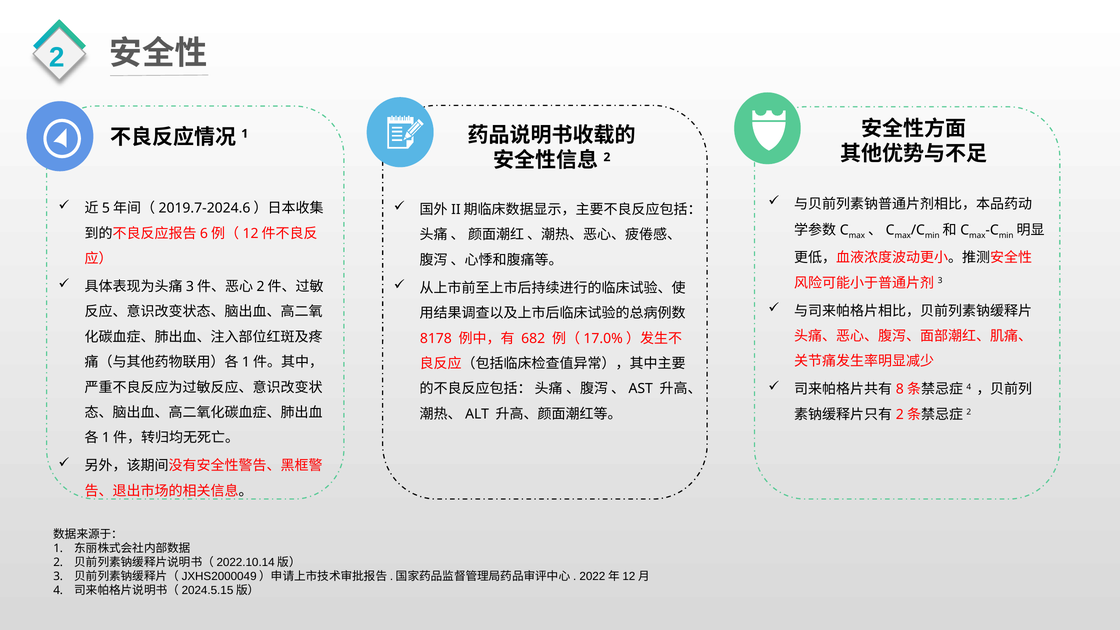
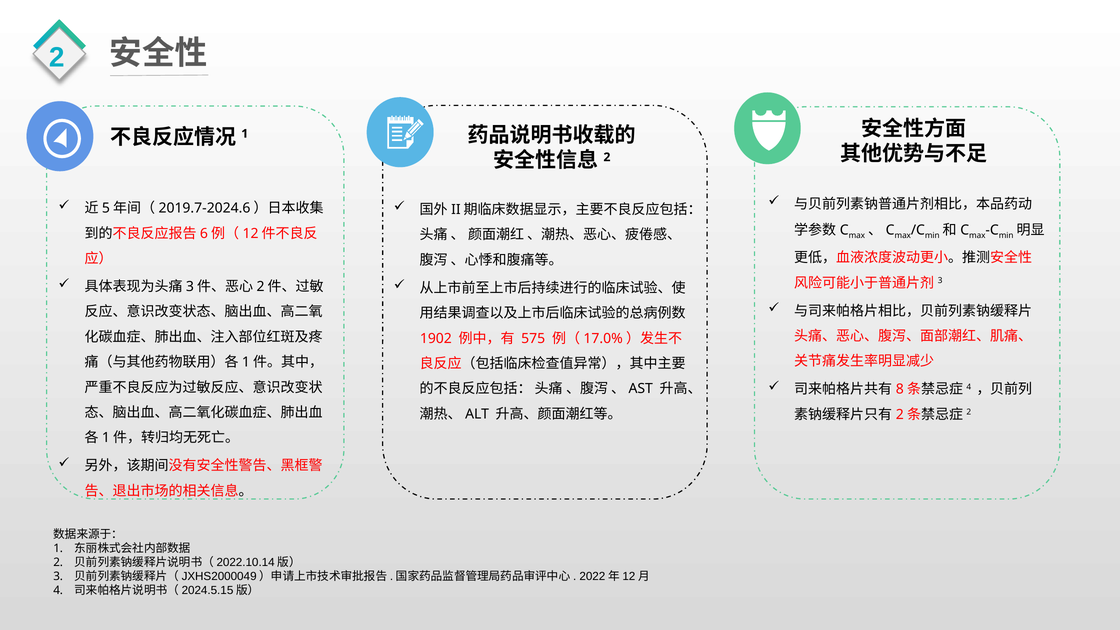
8178: 8178 -> 1902 (436, 338)
682: 682 -> 575 (533, 338)
